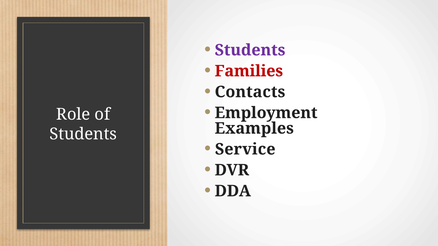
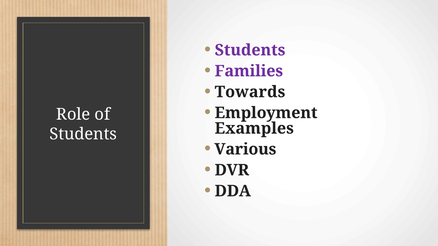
Families colour: red -> purple (249, 71)
Contacts: Contacts -> Towards (250, 92)
Service: Service -> Various (245, 149)
